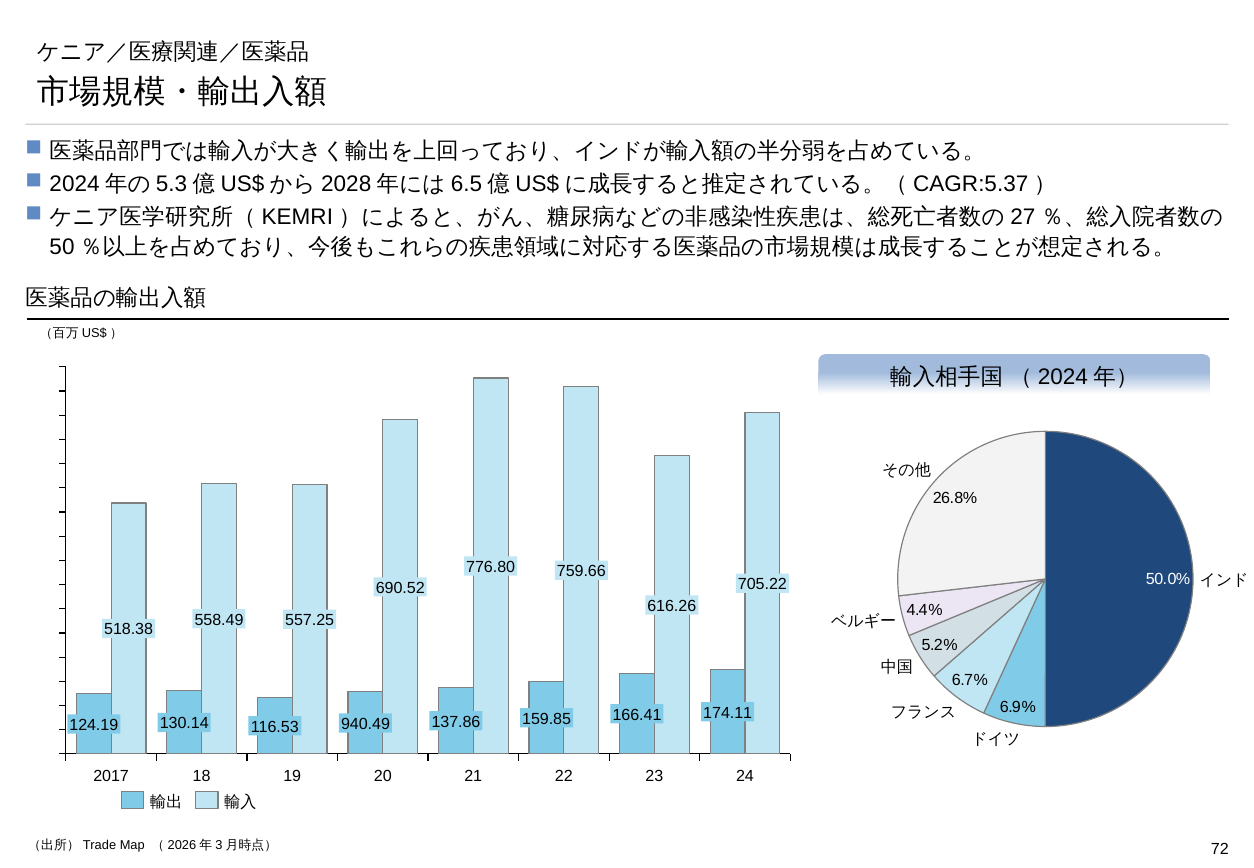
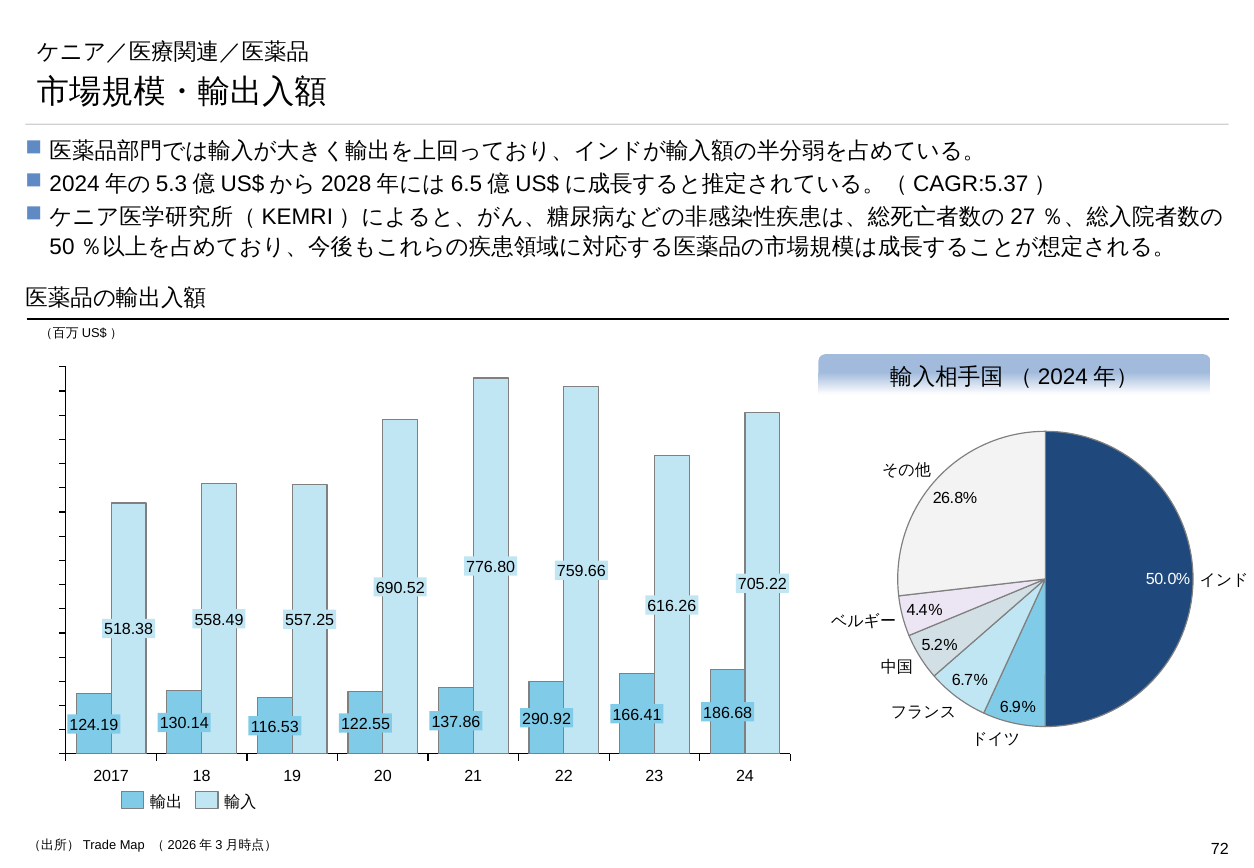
174.11: 174.11 -> 186.68 (728, 713)
159.85: 159.85 -> 290.92 (547, 719)
940.49: 940.49 -> 122.55 (366, 724)
